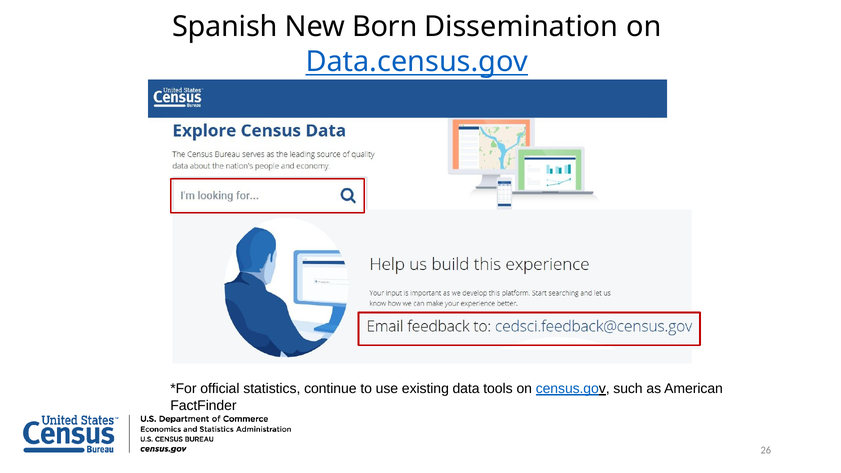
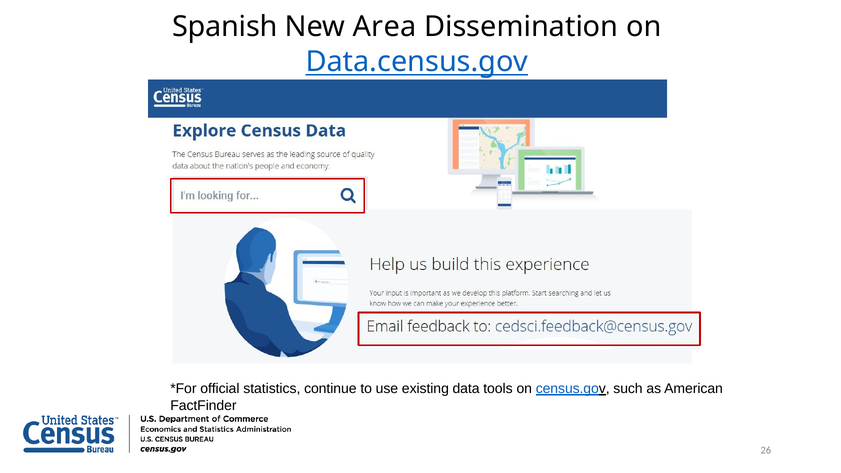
Born: Born -> Area (385, 27)
